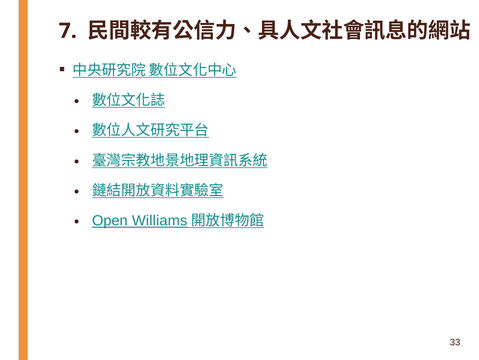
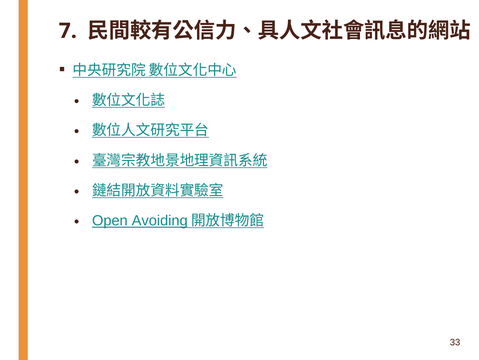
Williams: Williams -> Avoiding (160, 220)
